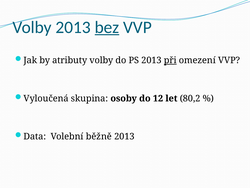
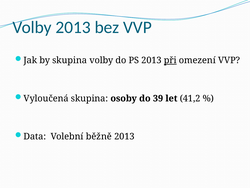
bez underline: present -> none (107, 27)
by atributy: atributy -> skupina (70, 60)
12: 12 -> 39 (158, 98)
80,2: 80,2 -> 41,2 (190, 98)
